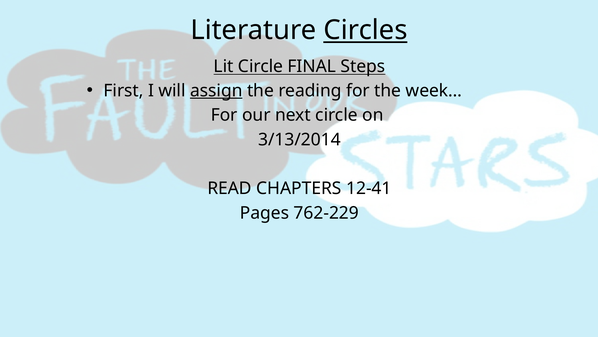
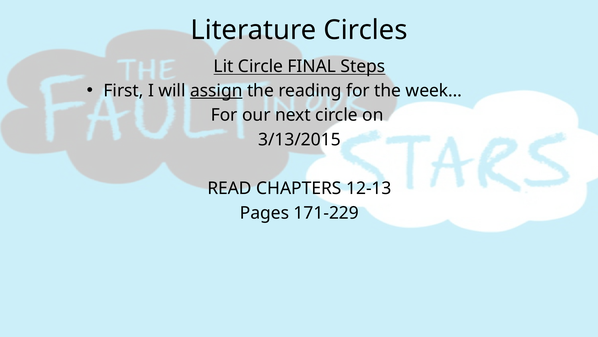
Circles underline: present -> none (365, 30)
3/13/2014: 3/13/2014 -> 3/13/2015 (299, 139)
12-41: 12-41 -> 12-13 (369, 188)
762-229: 762-229 -> 171-229 (326, 213)
